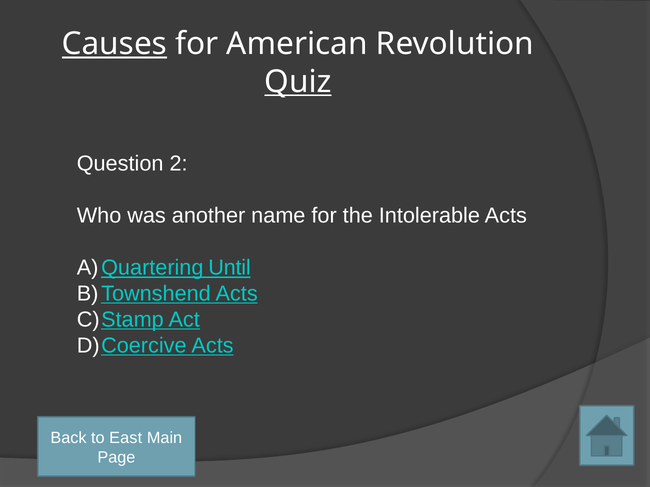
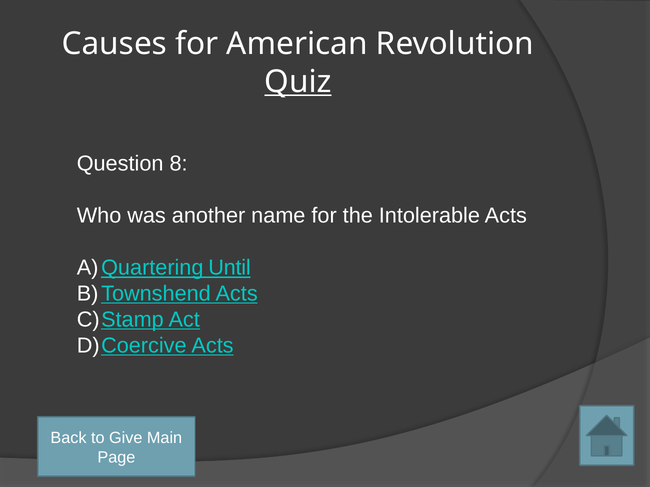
Causes underline: present -> none (114, 44)
2: 2 -> 8 (179, 164)
East: East -> Give (126, 438)
